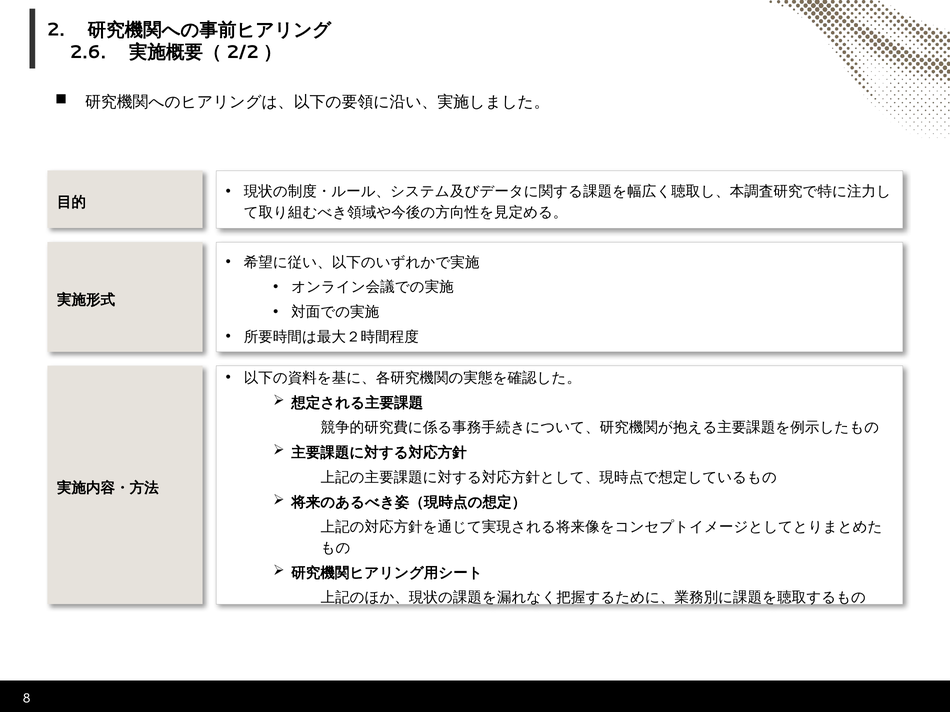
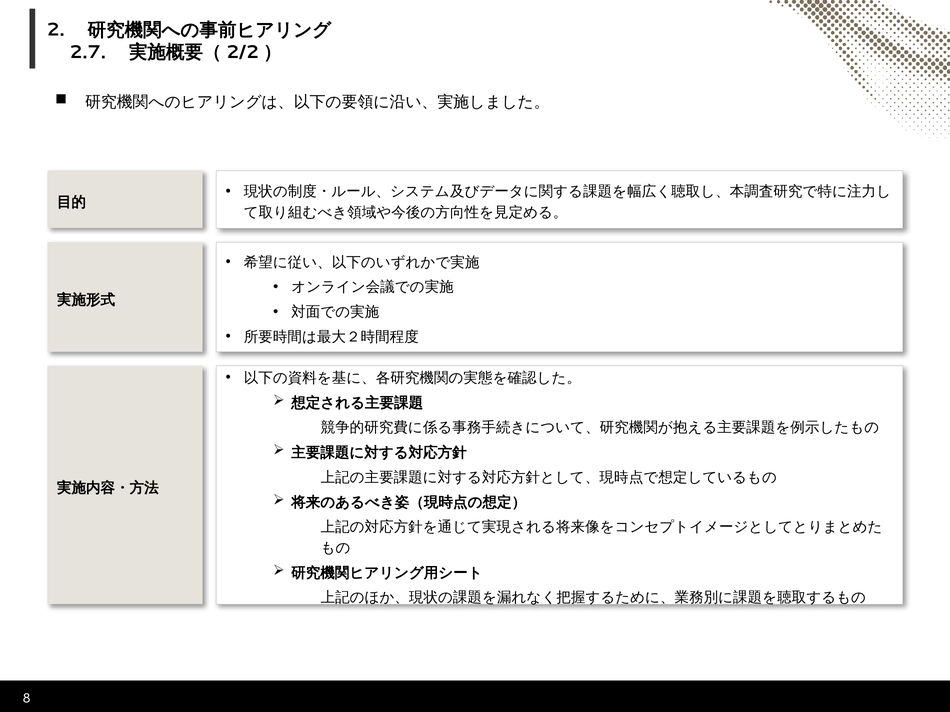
2.6: 2.6 -> 2.7 (88, 52)
